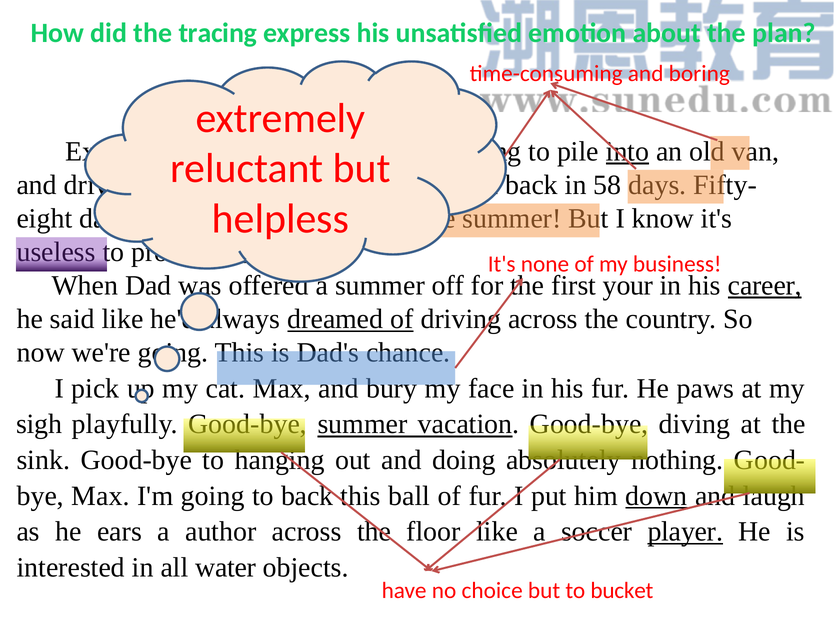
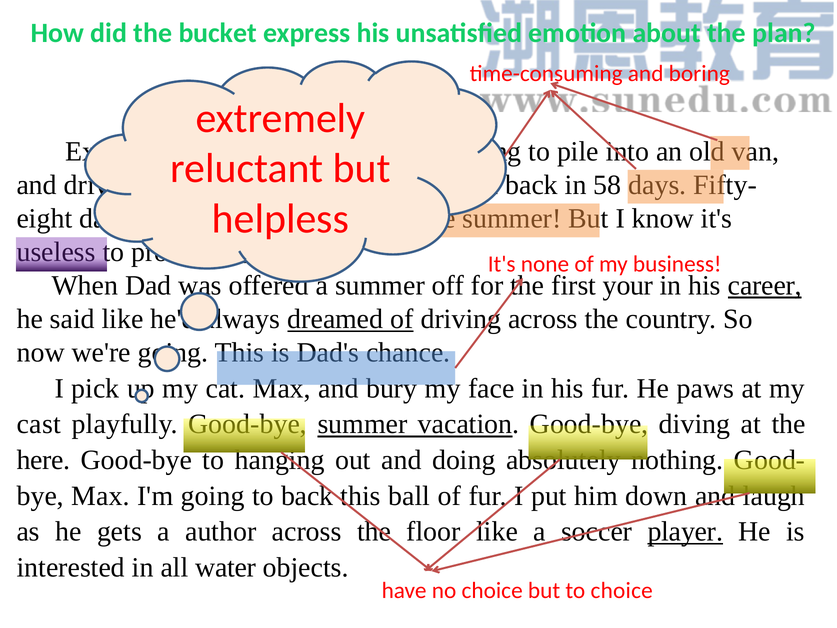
tracing: tracing -> bucket (218, 33)
into underline: present -> none (627, 151)
sigh: sigh -> cast (39, 424)
sink: sink -> here (43, 460)
down underline: present -> none (656, 496)
ears: ears -> gets (119, 531)
to bucket: bucket -> choice (622, 590)
